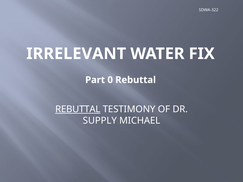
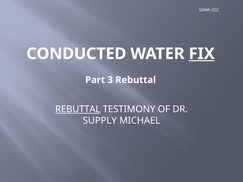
IRRELEVANT: IRRELEVANT -> CONDUCTED (76, 54)
FIX underline: none -> present (202, 54)
0: 0 -> 3 (110, 80)
